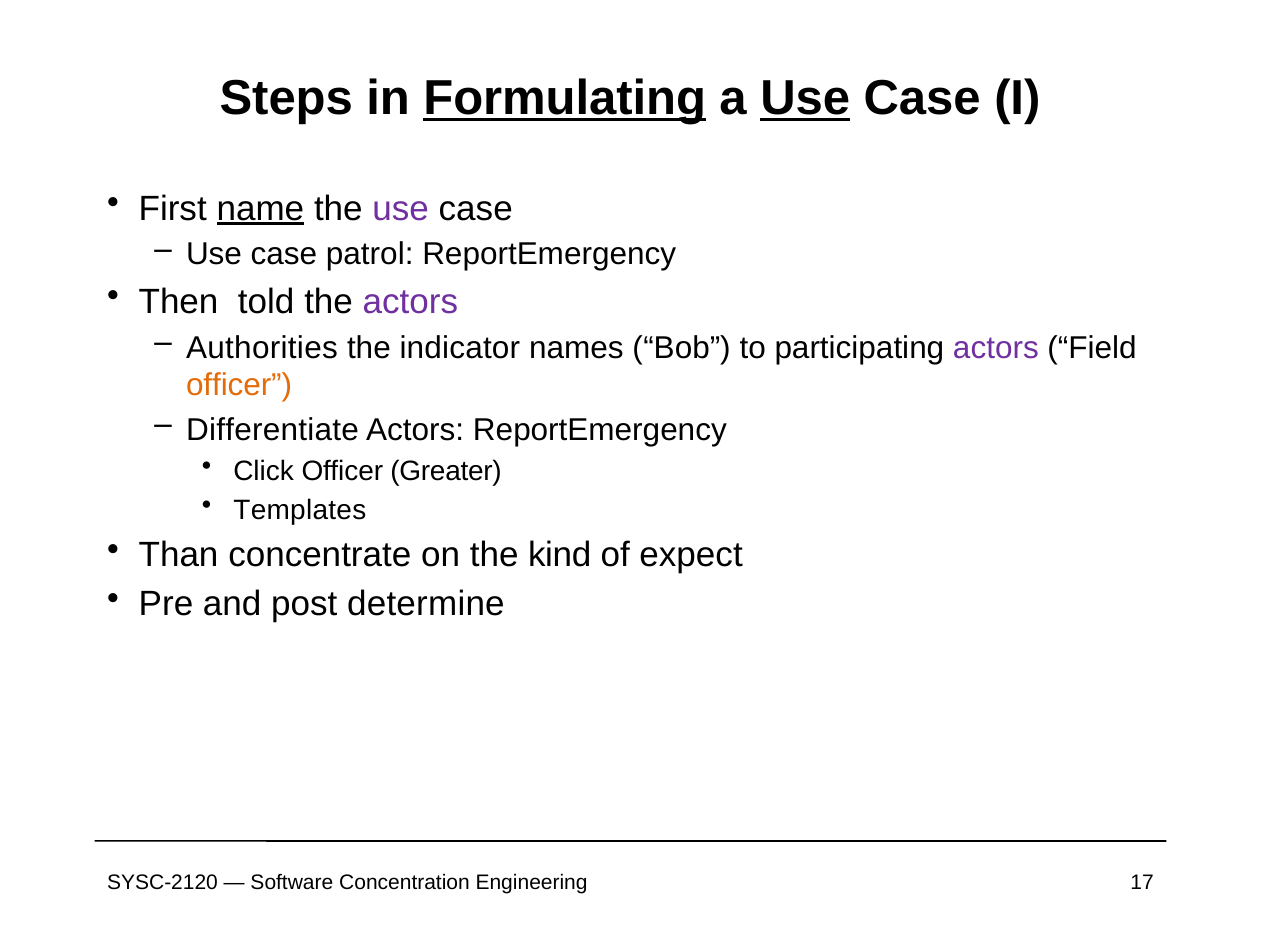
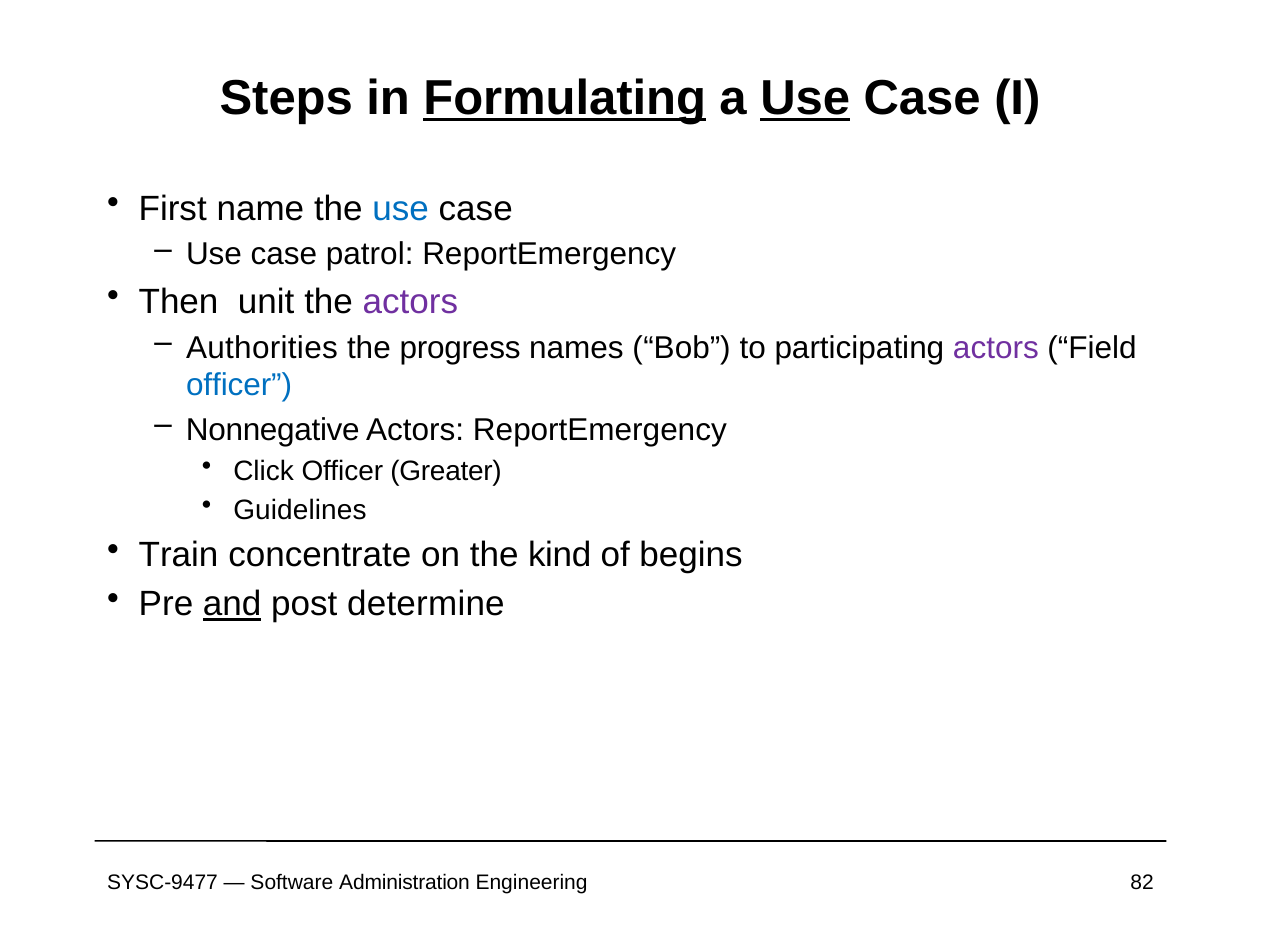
name underline: present -> none (260, 208)
use colour: purple -> blue (401, 208)
told: told -> unit (266, 302)
indicator: indicator -> progress (460, 348)
officer colour: orange -> blue (239, 385)
Differentiate: Differentiate -> Nonnegative (273, 430)
Templates: Templates -> Guidelines (300, 510)
Than: Than -> Train (179, 555)
expect: expect -> begins (691, 555)
and underline: none -> present (232, 604)
SYSC-2120: SYSC-2120 -> SYSC-9477 (163, 882)
Concentration: Concentration -> Administration (405, 882)
17: 17 -> 82 (1142, 882)
